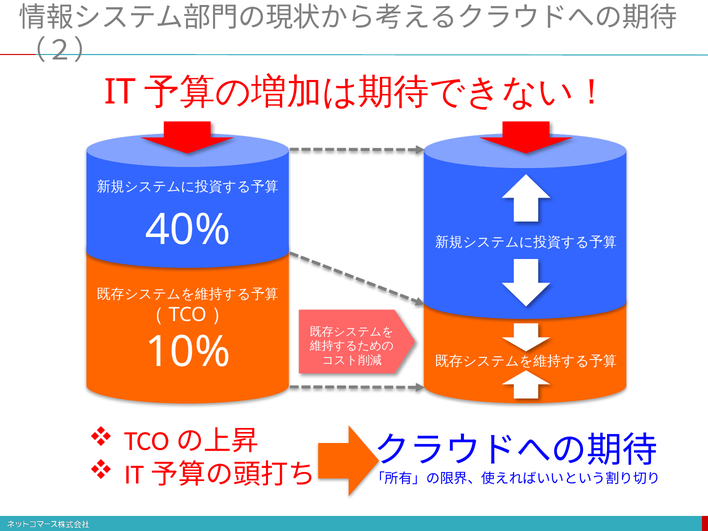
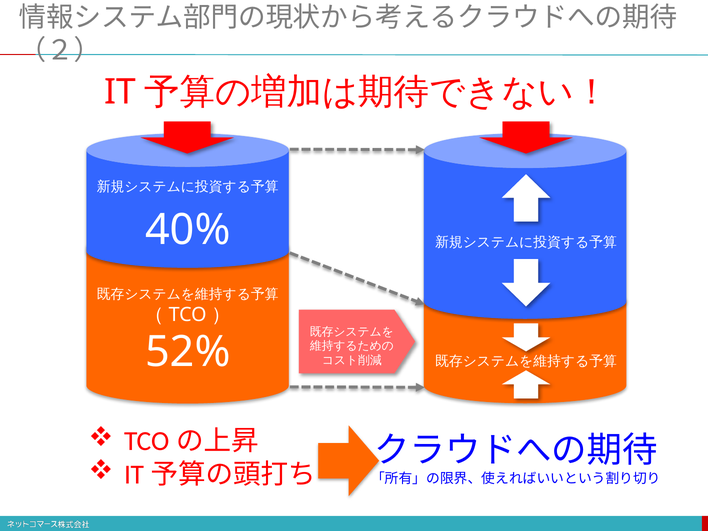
10%: 10% -> 52% (188, 352)
